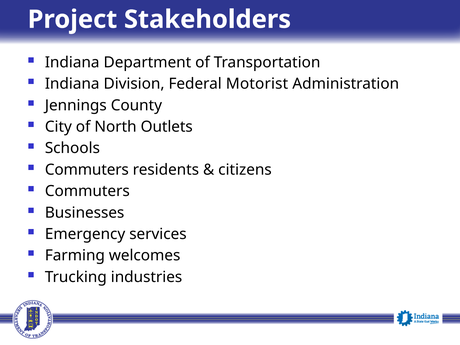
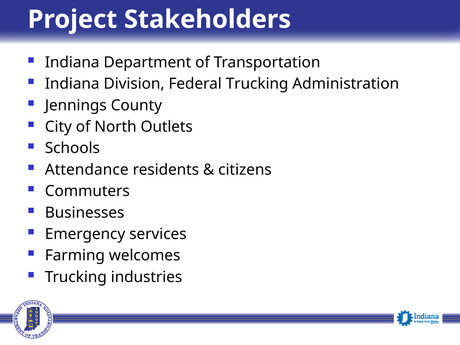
Federal Motorist: Motorist -> Trucking (257, 84)
Commuters: Commuters -> Attendance (87, 170)
